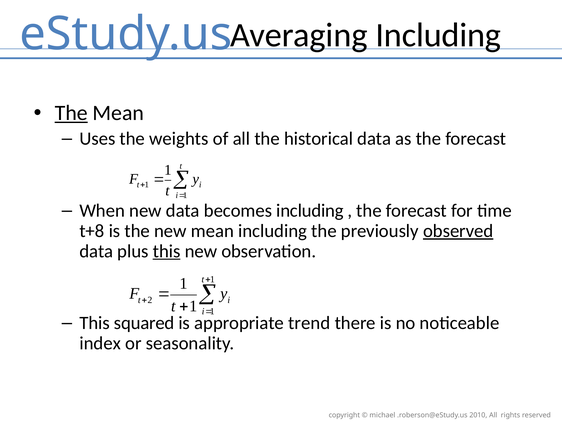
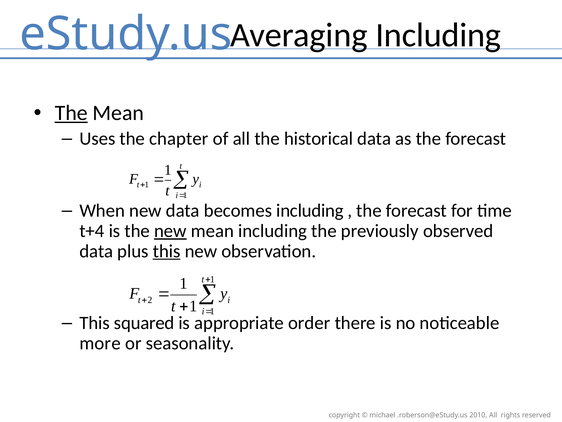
weights: weights -> chapter (179, 139)
t+8: t+8 -> t+4 (92, 231)
new underline: none -> present (170, 231)
observed underline: present -> none (458, 231)
trend: trend -> order (309, 323)
index: index -> more (100, 343)
